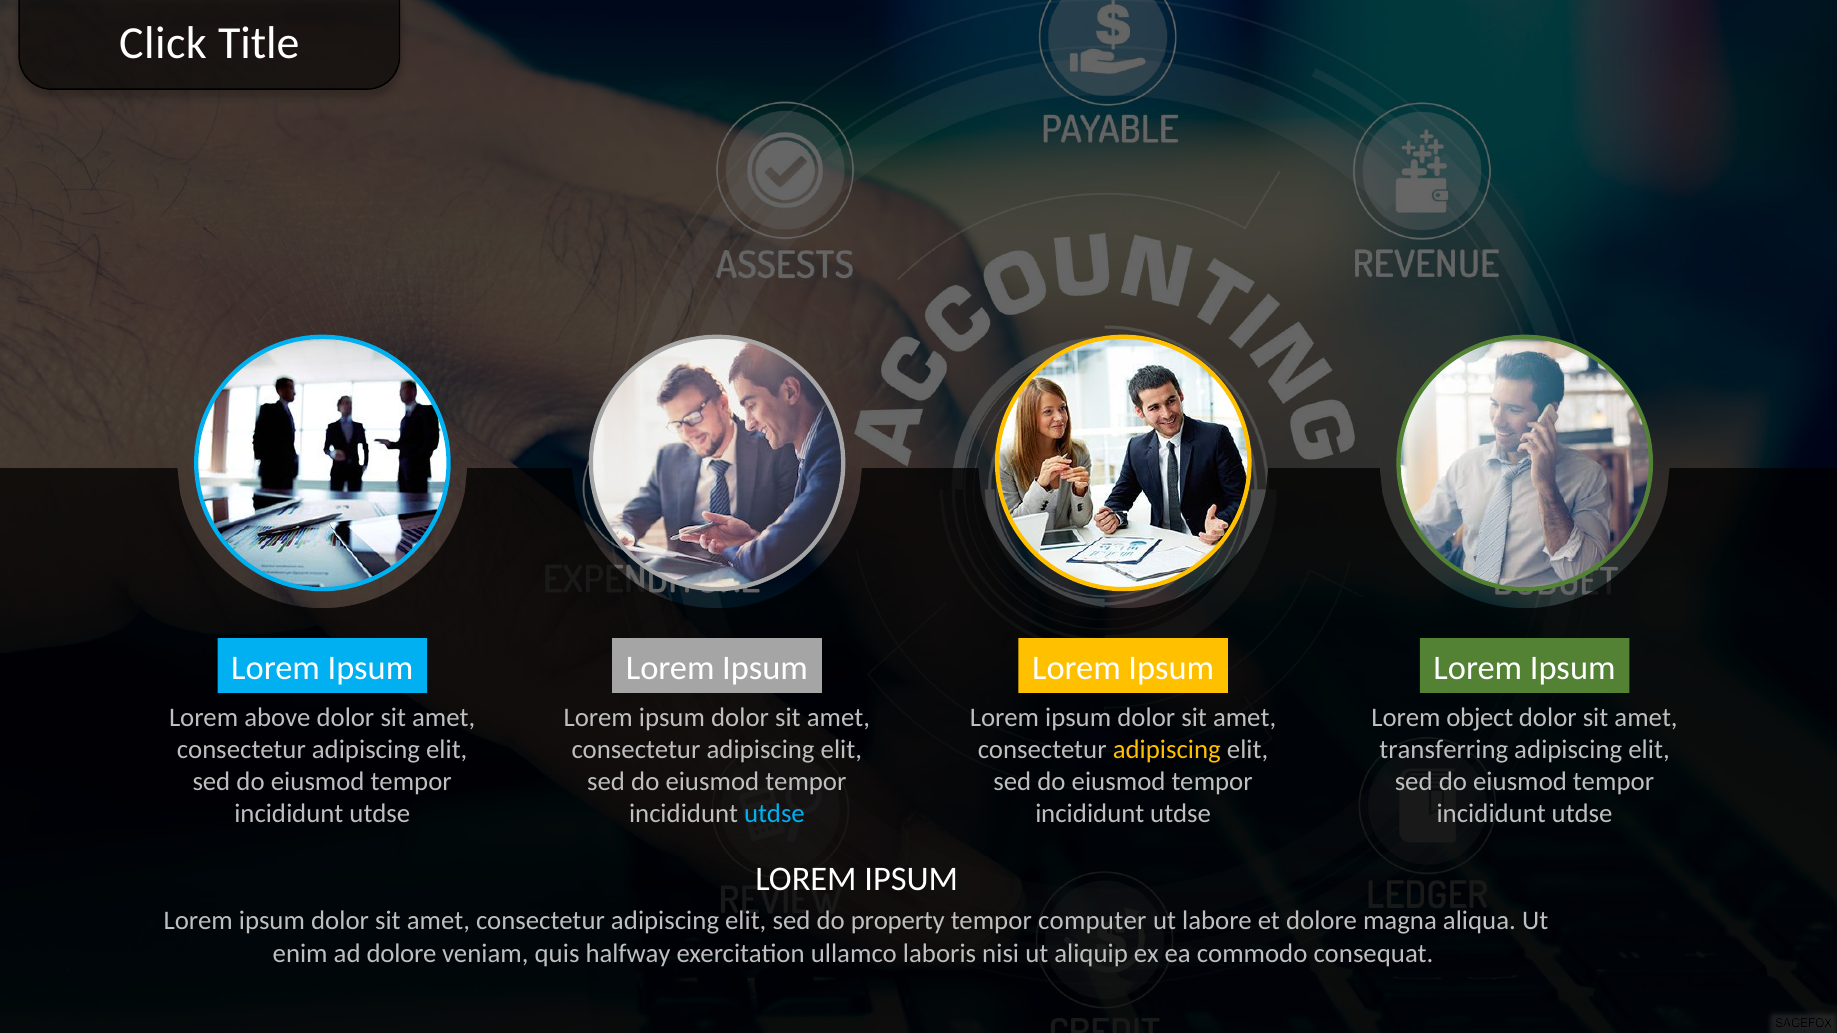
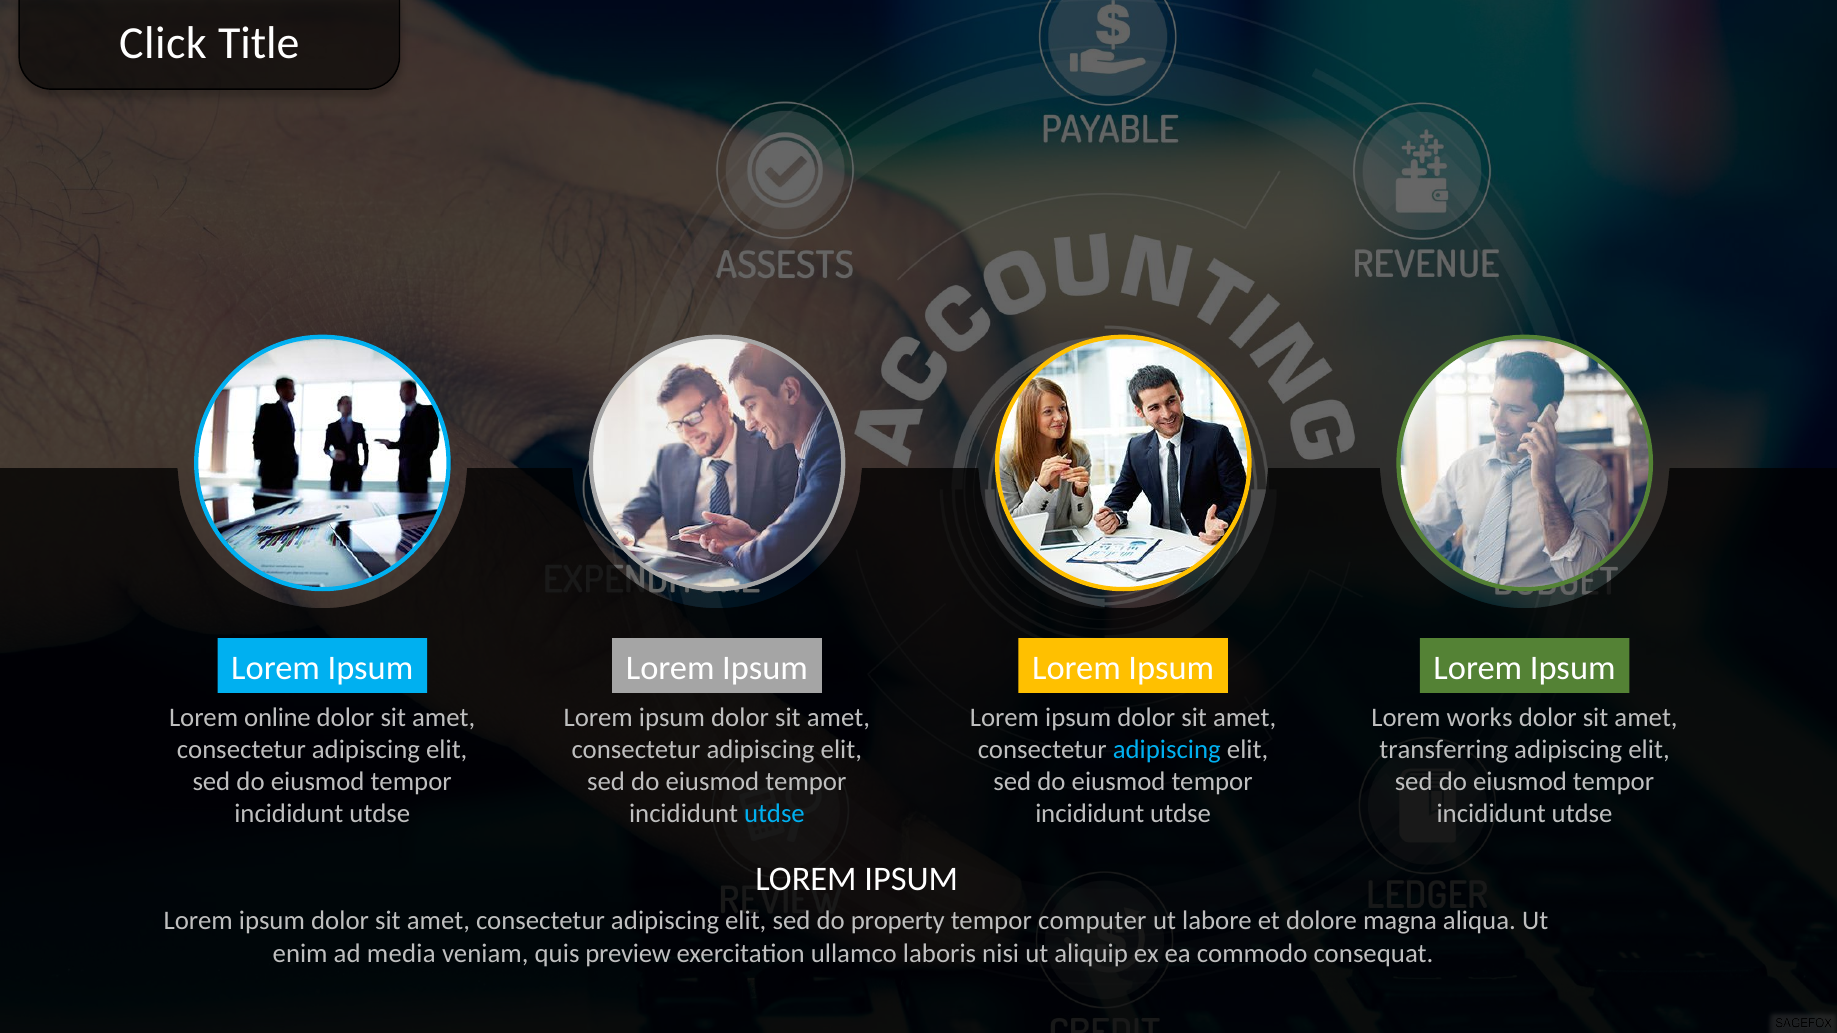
above: above -> online (277, 718)
object: object -> works (1480, 718)
adipiscing colour: yellow -> light blue (1167, 750)
ad dolore: dolore -> media (401, 953)
halfway: halfway -> preview (628, 953)
